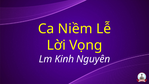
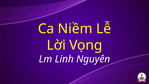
Kinh: Kinh -> Linh (64, 59)
